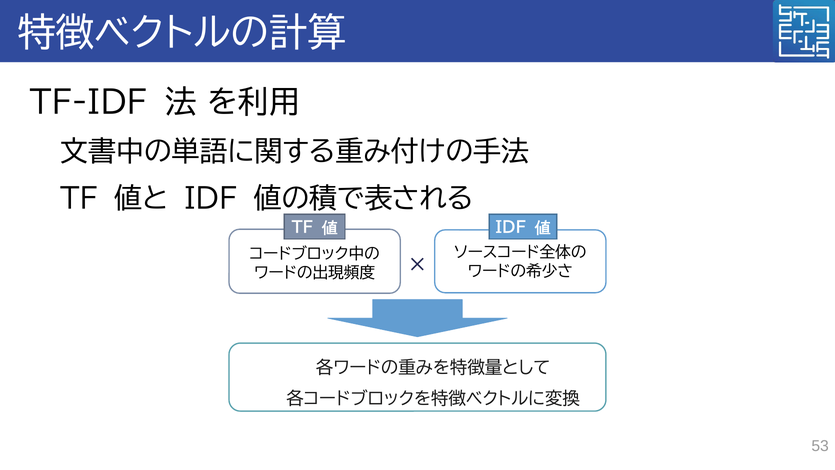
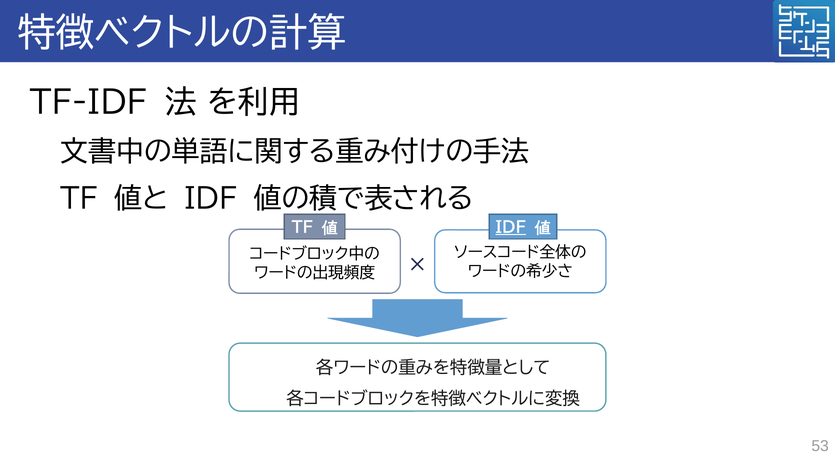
IDF underline: none -> present (511, 228)
